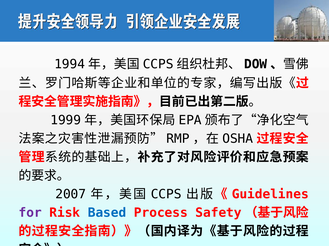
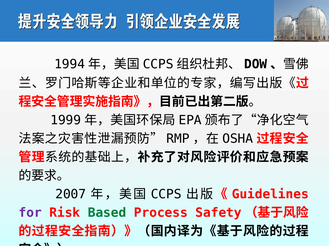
Based colour: blue -> green (107, 213)
